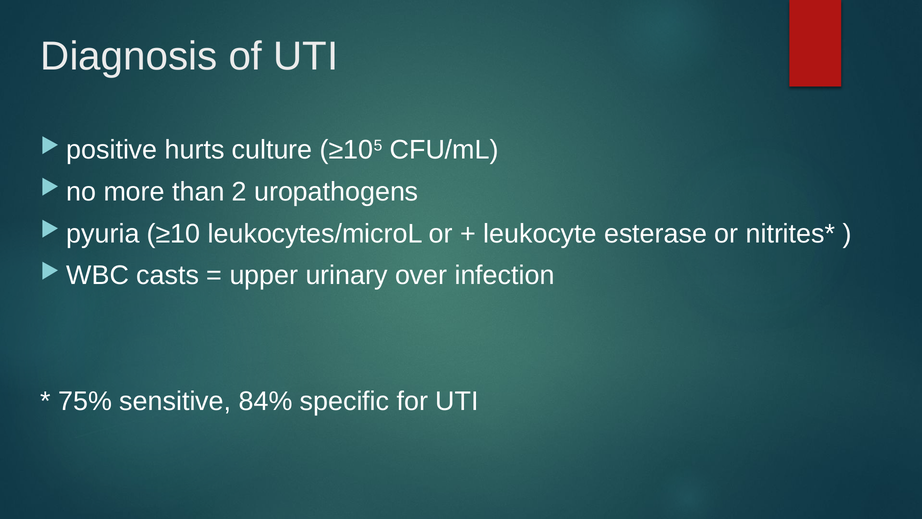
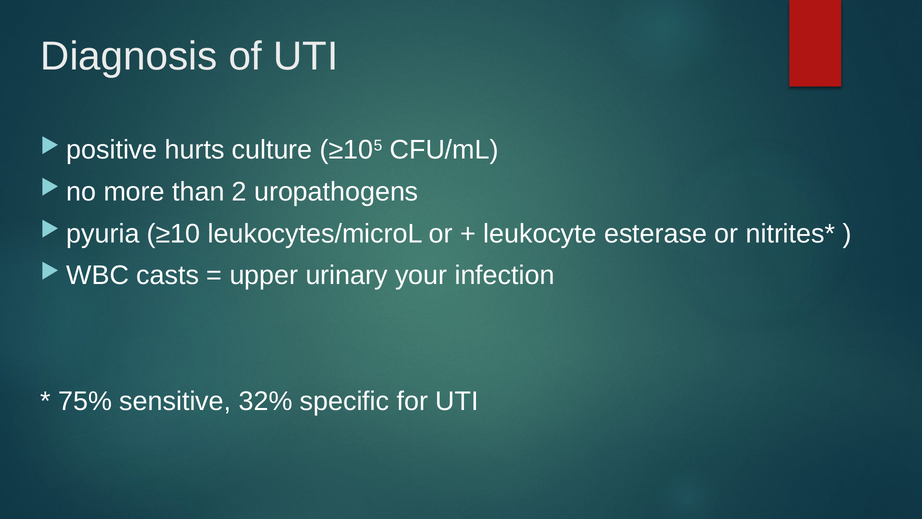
over: over -> your (421, 275)
84%: 84% -> 32% (266, 401)
